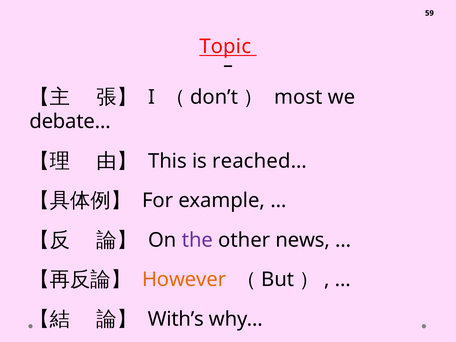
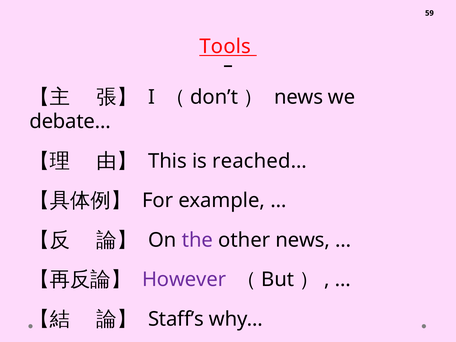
Topic: Topic -> Tools (225, 46)
most: most -> news (299, 97)
However colour: orange -> purple (184, 280)
With’s: With’s -> Staff’s (176, 319)
